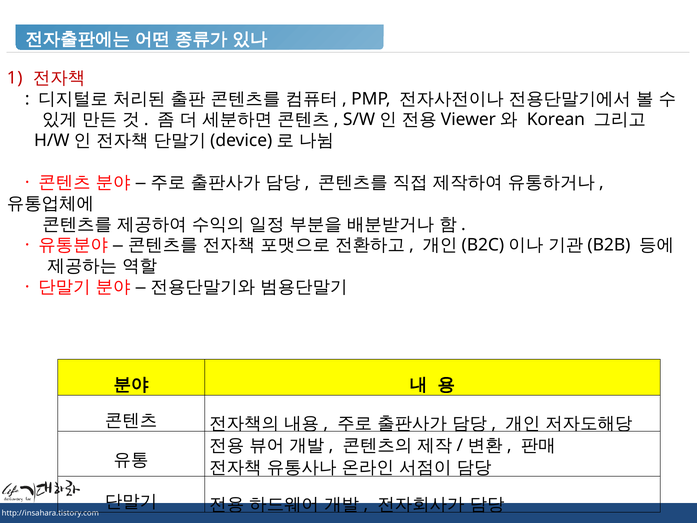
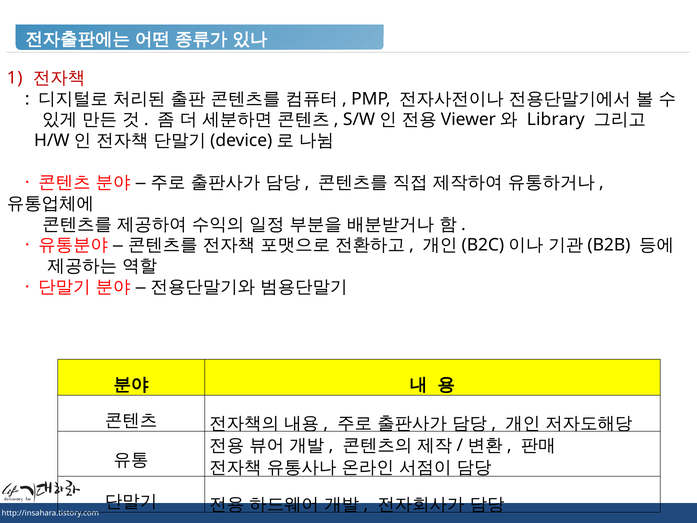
Korean: Korean -> Library (556, 120)
